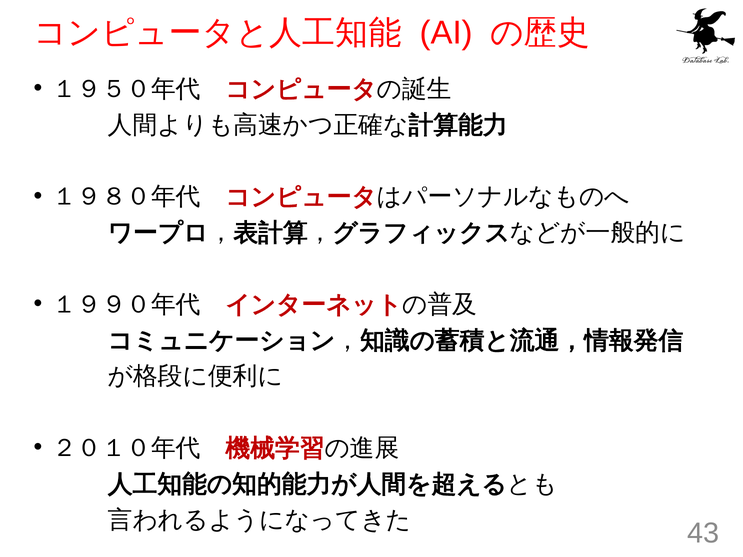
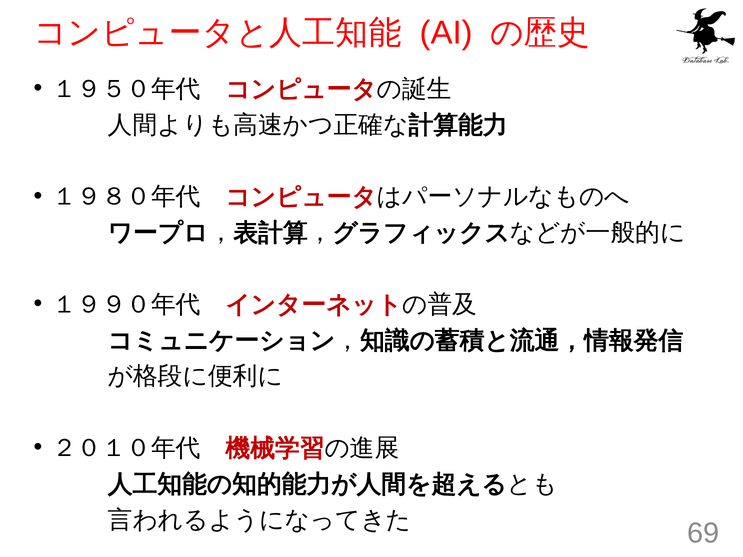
43: 43 -> 69 (703, 533)
